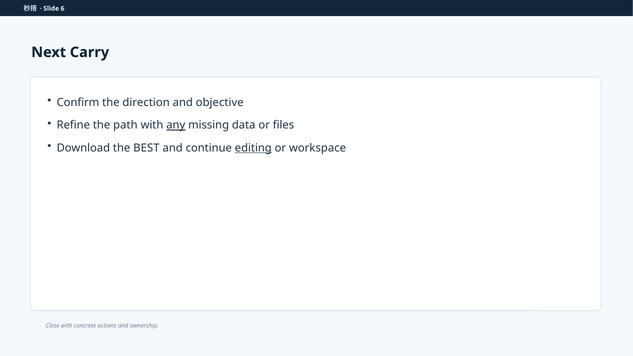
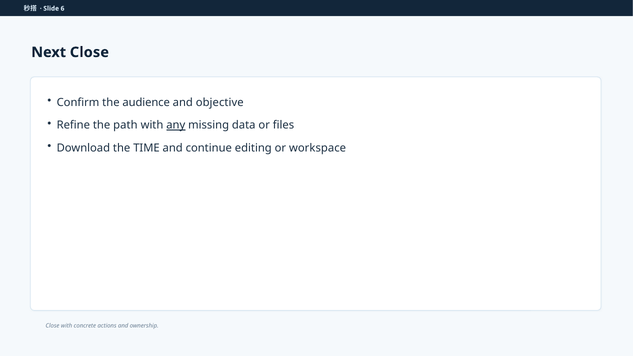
Next Carry: Carry -> Close (89, 52)
direction: direction -> audience (146, 102)
BEST: BEST -> TIME (146, 148)
editing underline: present -> none (253, 148)
